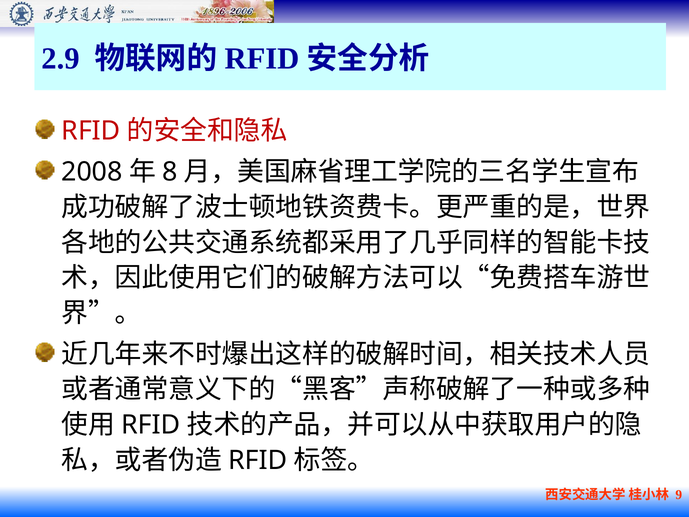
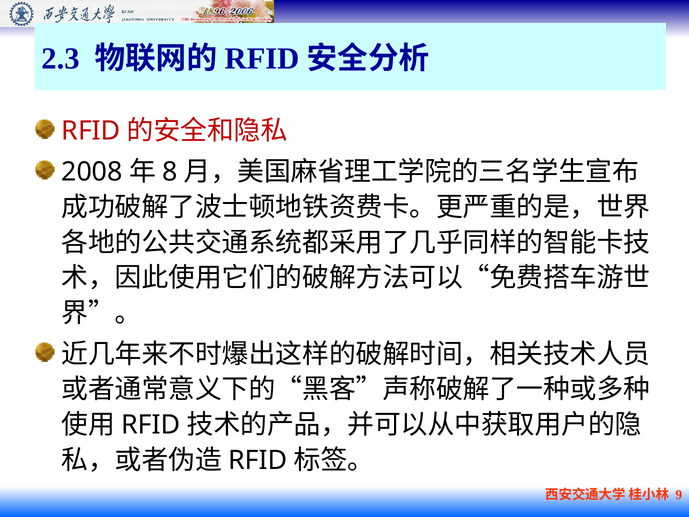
2.9: 2.9 -> 2.3 (60, 59)
